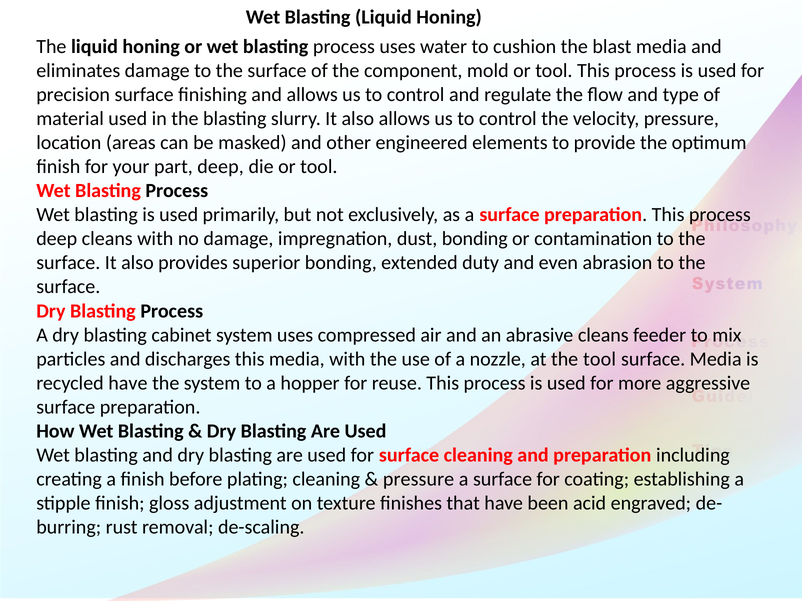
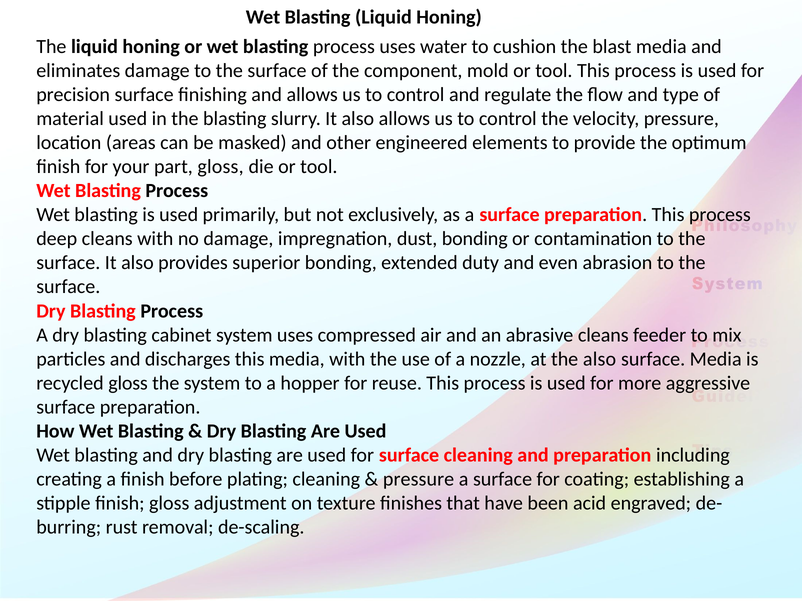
part deep: deep -> gloss (221, 167)
the tool: tool -> also (600, 359)
recycled have: have -> gloss (128, 383)
